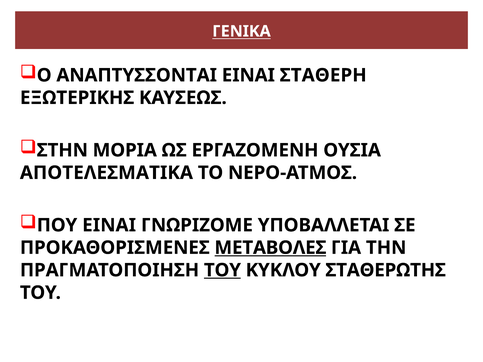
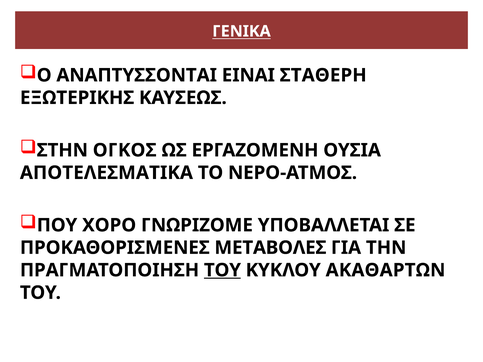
ΜΟΡΙΑ: ΜΟΡΙΑ -> ΟΓΚΟΣ (125, 150)
ΠΟΥ ΕΙΝΑΙ: ΕΙΝΑΙ -> ΧΟΡΟ (109, 225)
ΜΕΤΑΒΟΛΕΣ underline: present -> none (270, 248)
ΣΤΑΘΕΡΩΤΗΣ: ΣΤΑΘΕΡΩΤΗΣ -> ΑΚΑΘΑΡΤΩΝ (385, 270)
